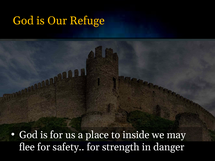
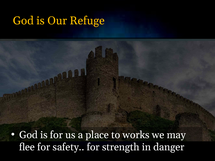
inside: inside -> works (136, 135)
